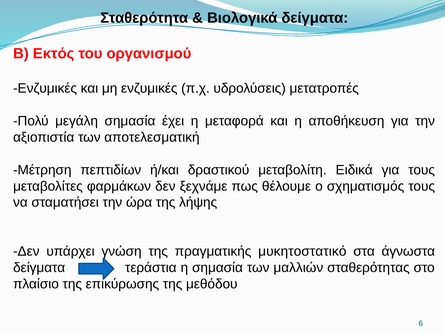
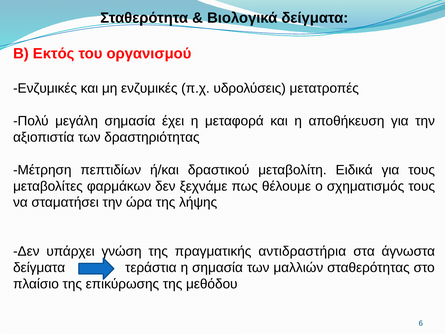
αποτελεσματική: αποτελεσματική -> δραστηριότητας (152, 137)
μυκητοστατικό: μυκητοστατικό -> αντιδραστήρια (302, 251)
